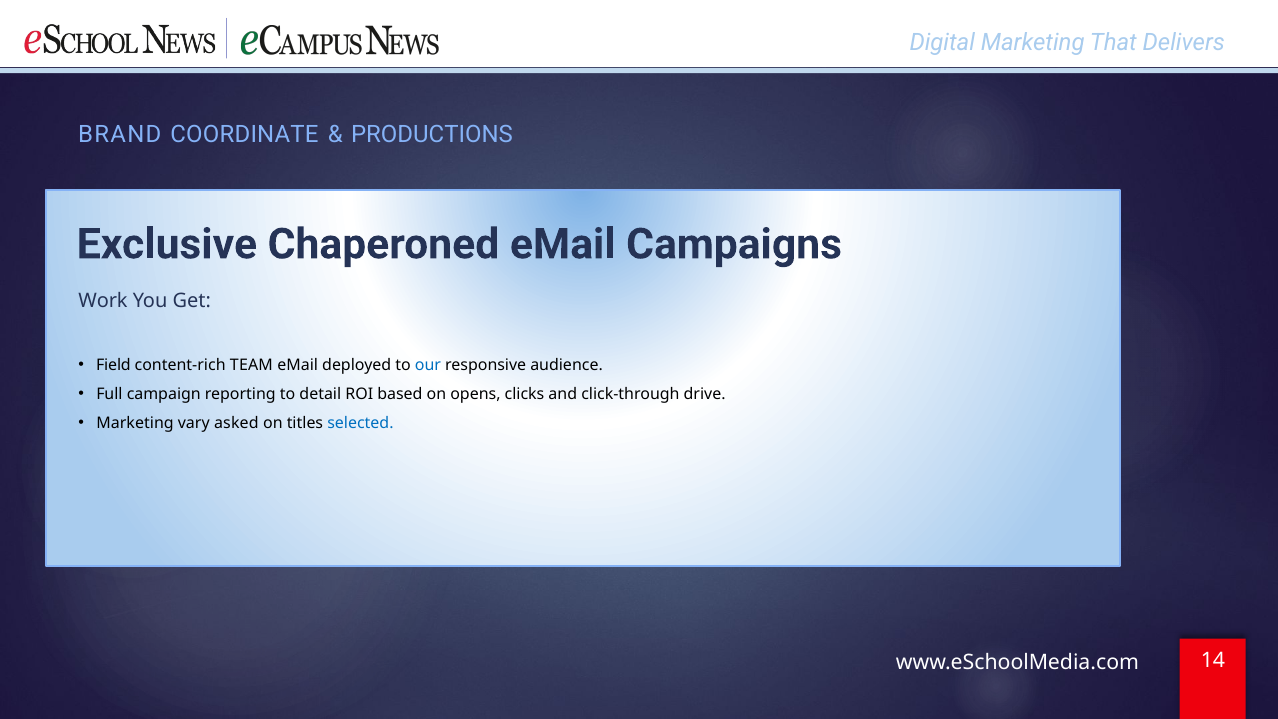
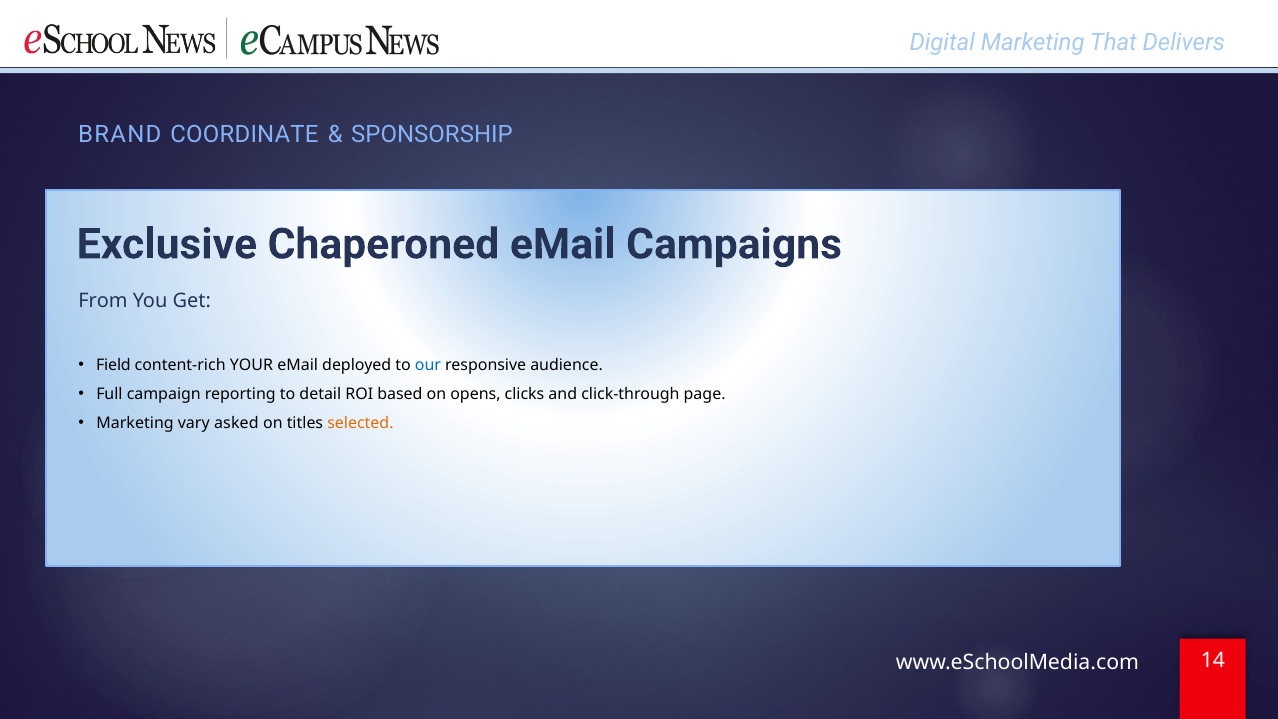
PRODUCTIONS: PRODUCTIONS -> SPONSORSHIP (432, 134)
Work: Work -> From (103, 301)
TEAM: TEAM -> YOUR (251, 366)
drive: drive -> page (705, 394)
selected colour: blue -> orange (360, 423)
